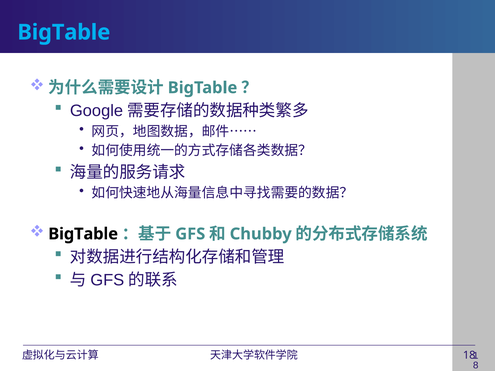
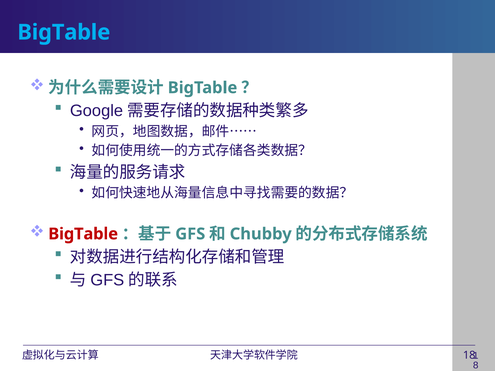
BigTable colour: black -> red (83, 234)
